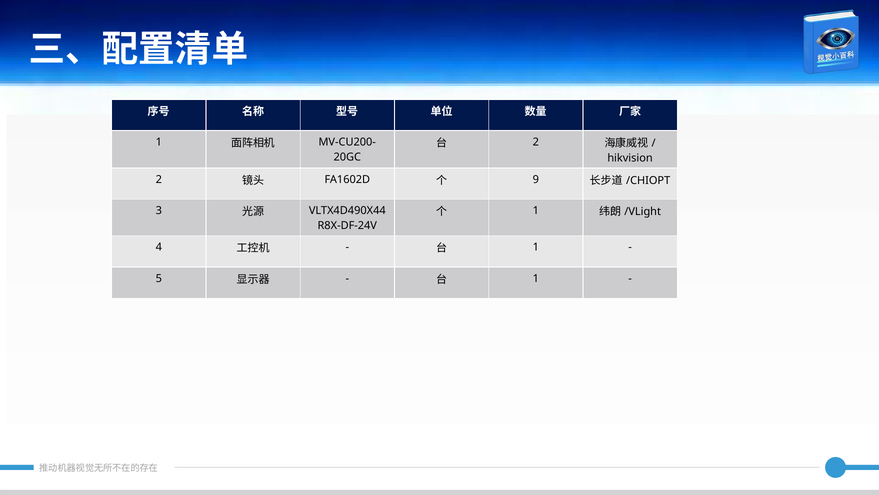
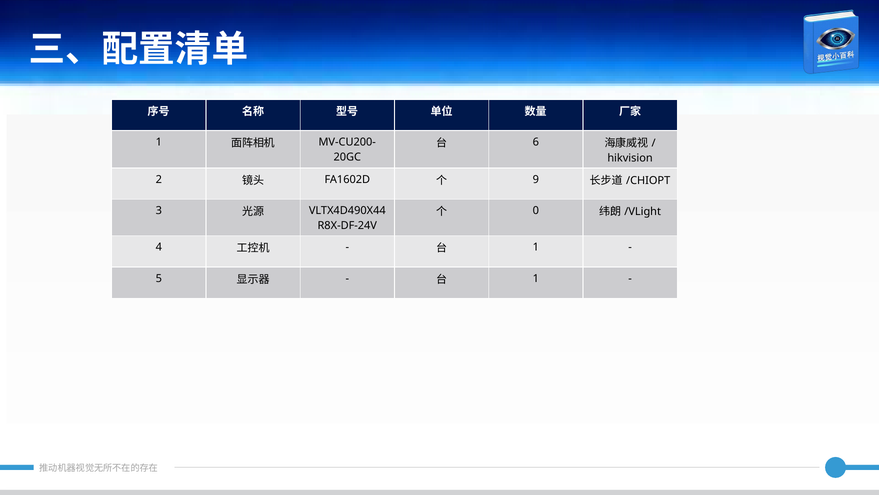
2: 2 -> 6 (536, 142)
1: 1 -> 0 (536, 210)
